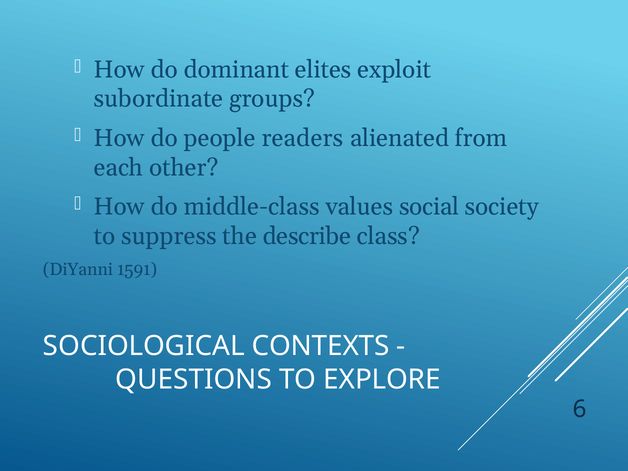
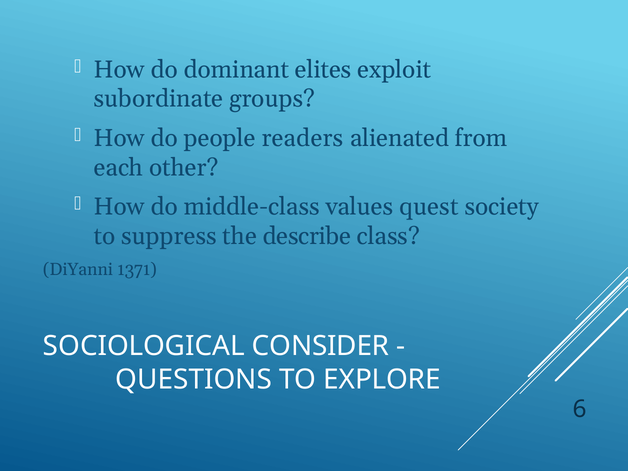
social: social -> quest (429, 207)
1591: 1591 -> 1371 (137, 269)
CONTEXTS: CONTEXTS -> CONSIDER (321, 346)
